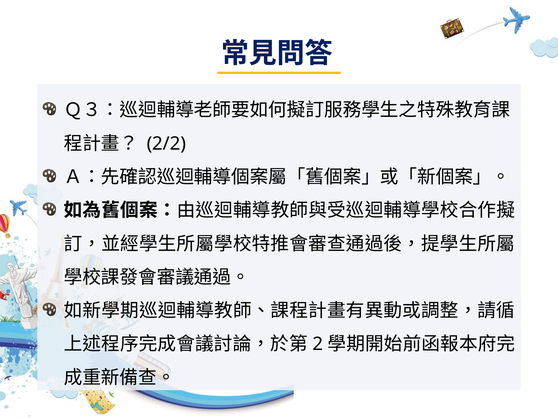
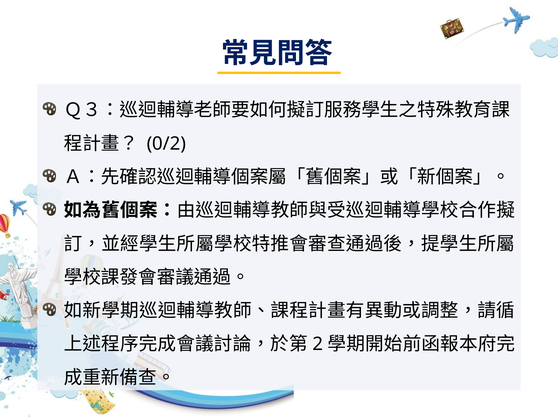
2/2: 2/2 -> 0/2 (166, 144)
